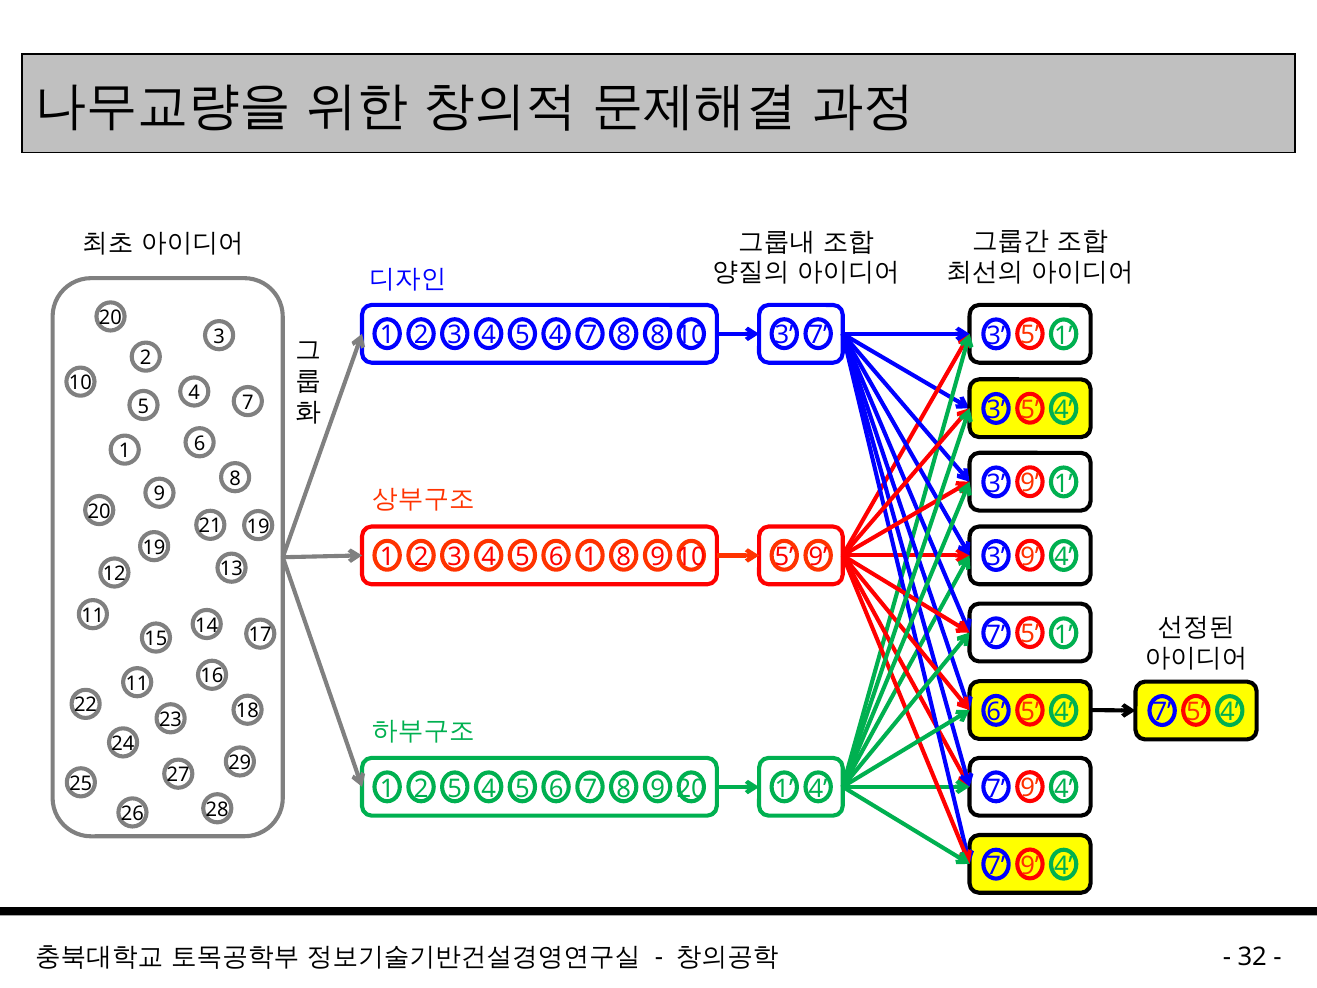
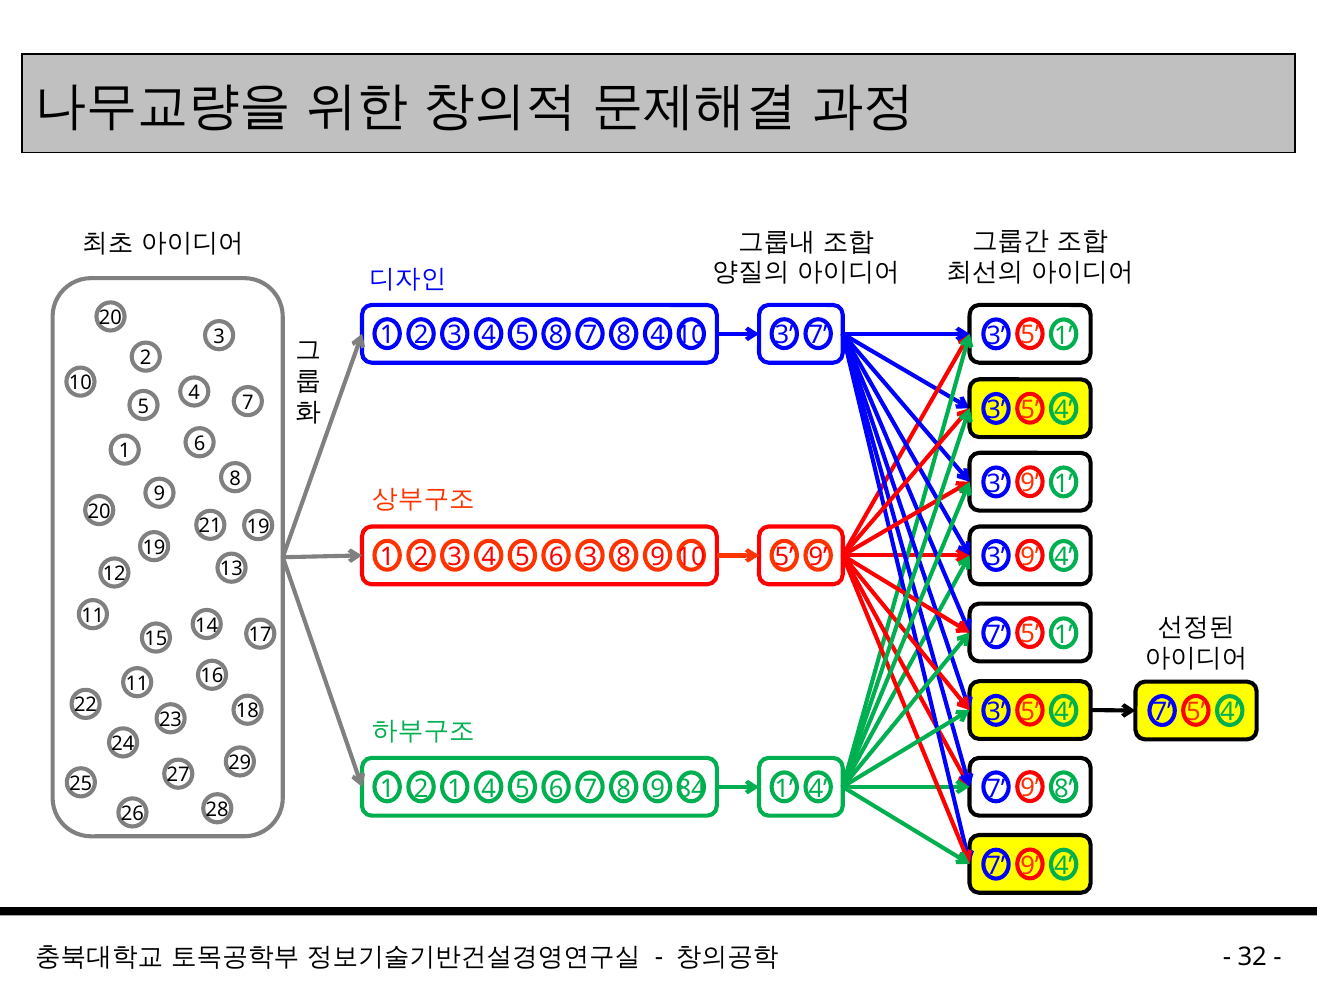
4 5 4: 4 -> 8 (556, 335)
8 8: 8 -> 4 (658, 335)
6 1: 1 -> 3 (590, 557)
6: 6 -> 3 (996, 712)
2 5: 5 -> 1 (455, 788)
9 20: 20 -> 84 (691, 788)
4: 4 -> 8 (1064, 788)
